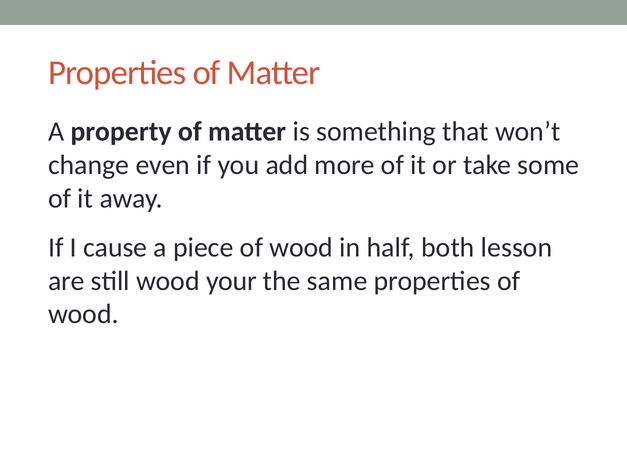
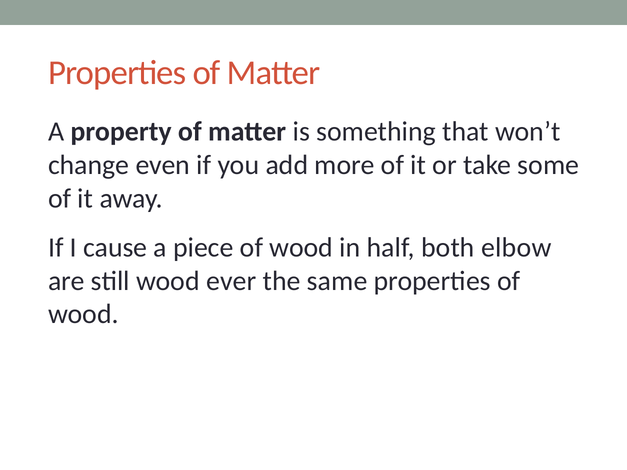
lesson: lesson -> elbow (516, 248)
your: your -> ever (231, 281)
